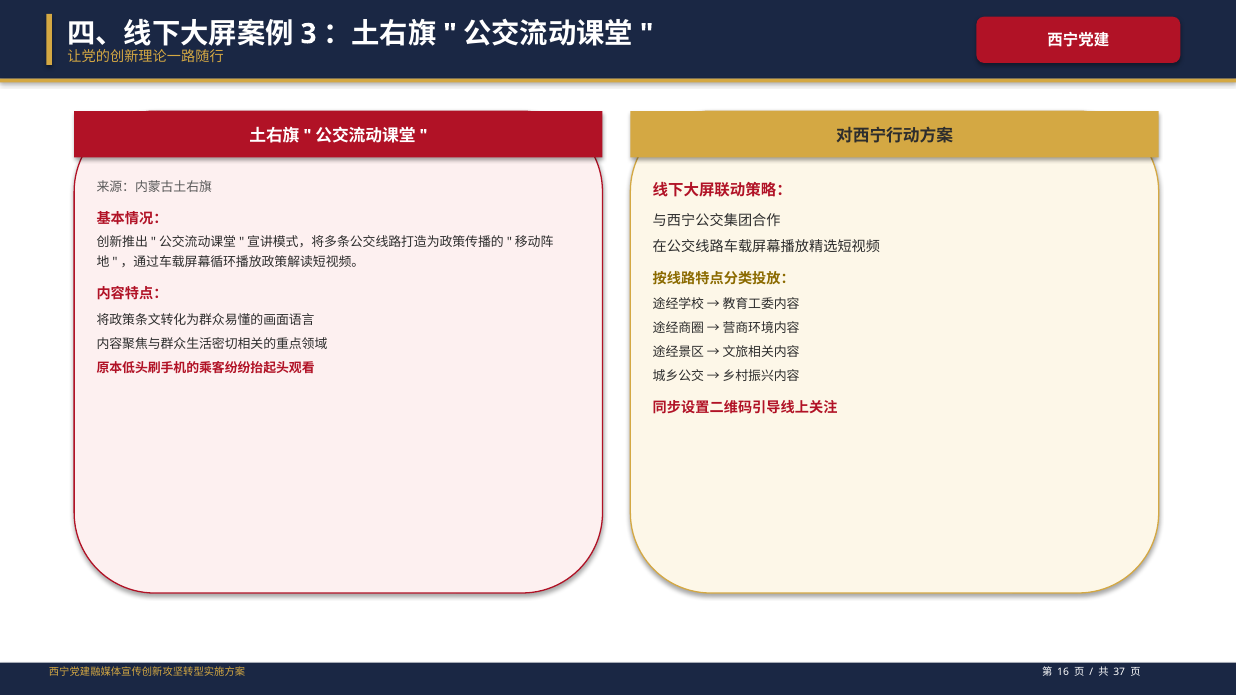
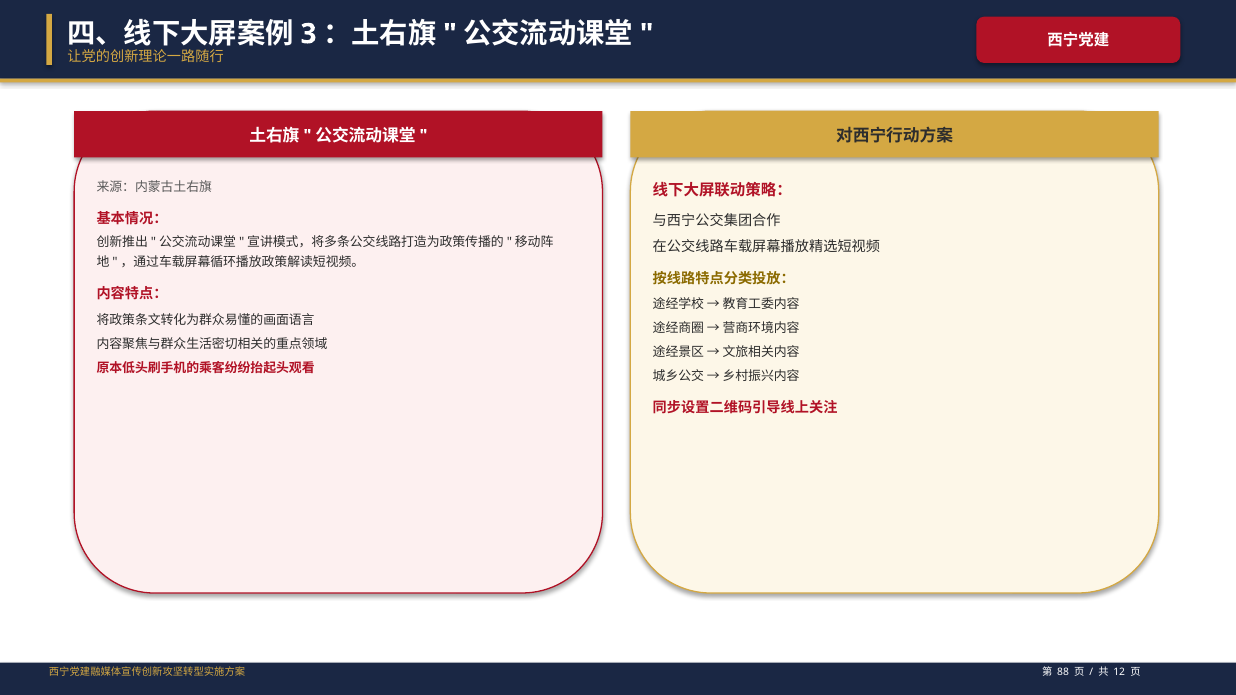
16: 16 -> 88 (1063, 673)
37: 37 -> 12 (1119, 673)
